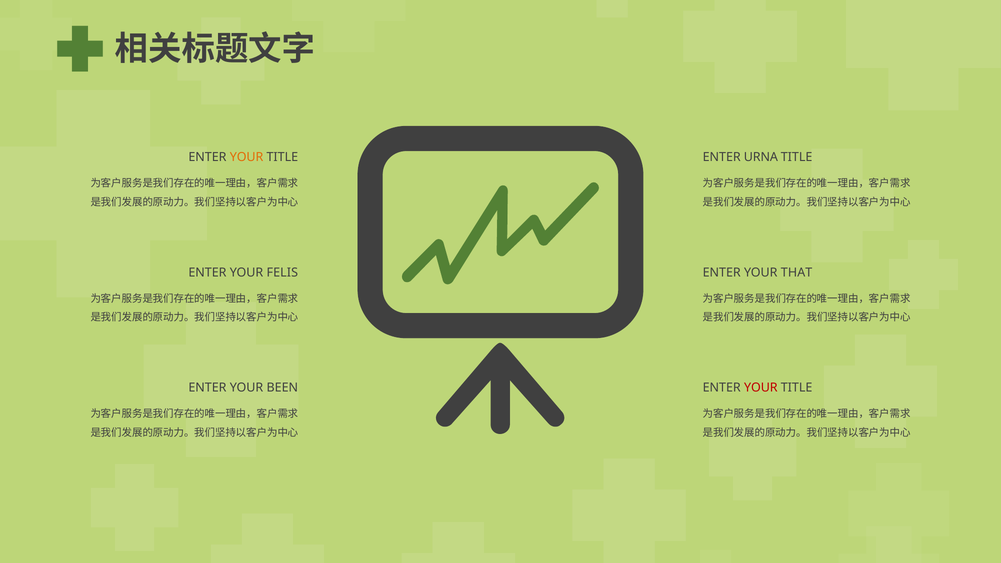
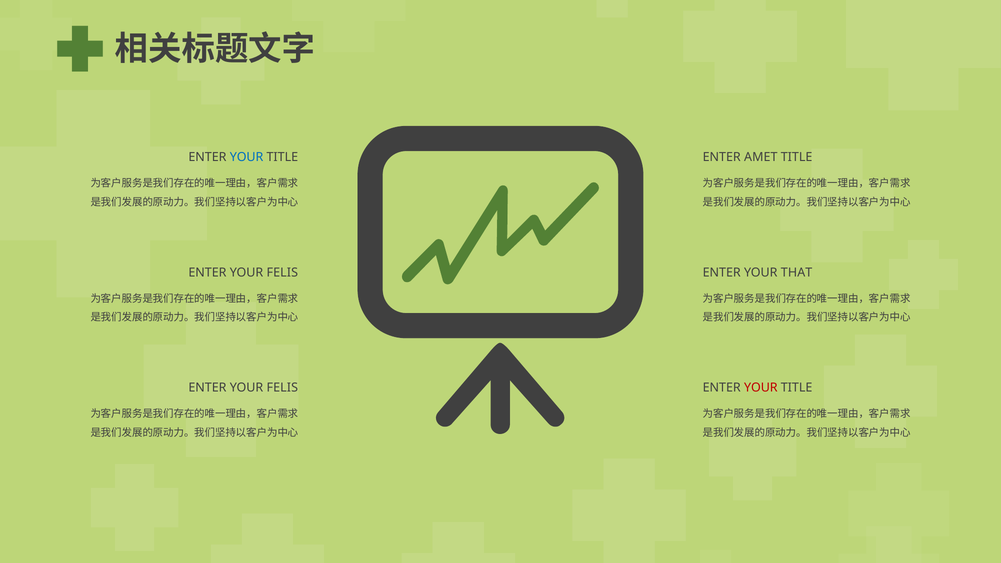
YOUR colour: orange -> blue (247, 157)
URNA: URNA -> AMET (761, 157)
BEEN: BEEN -> FELIS (282, 388)
